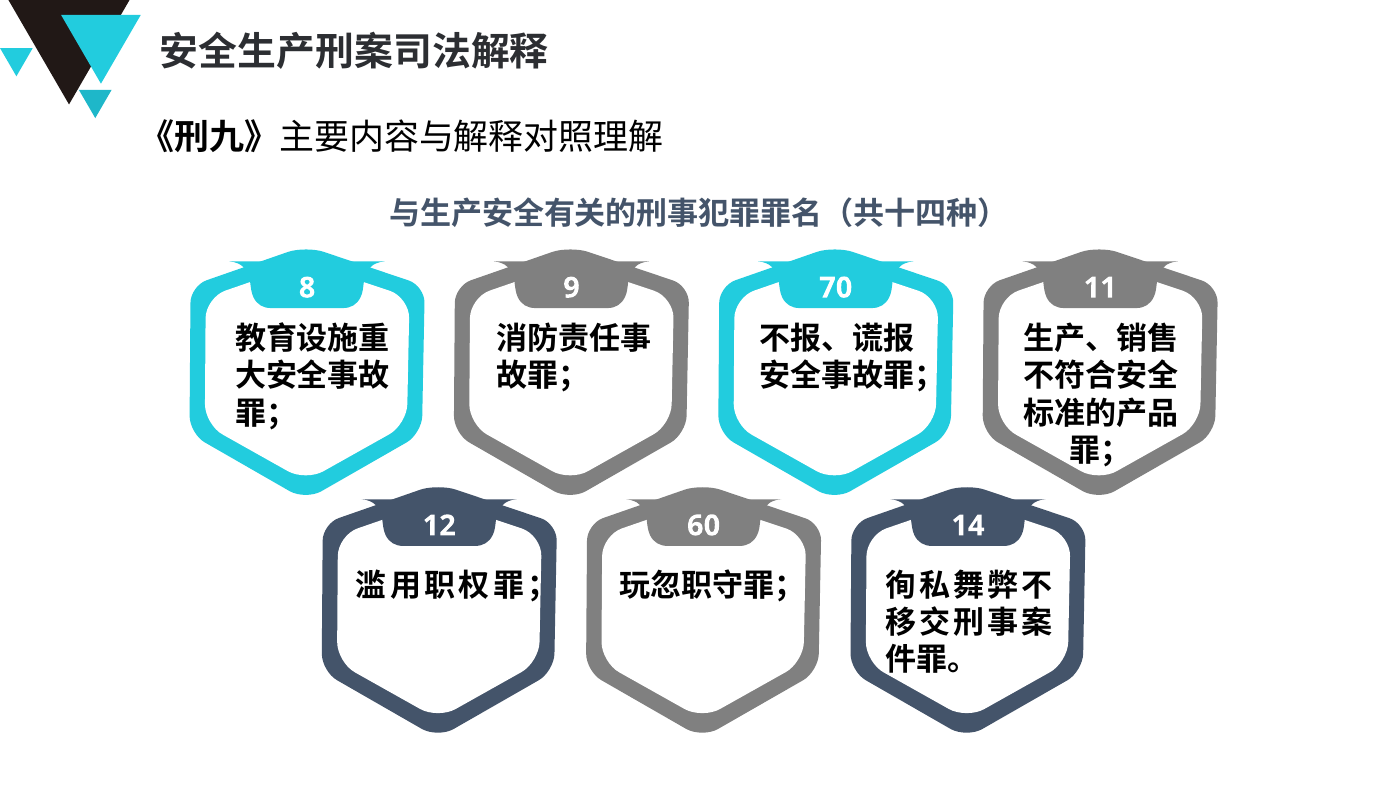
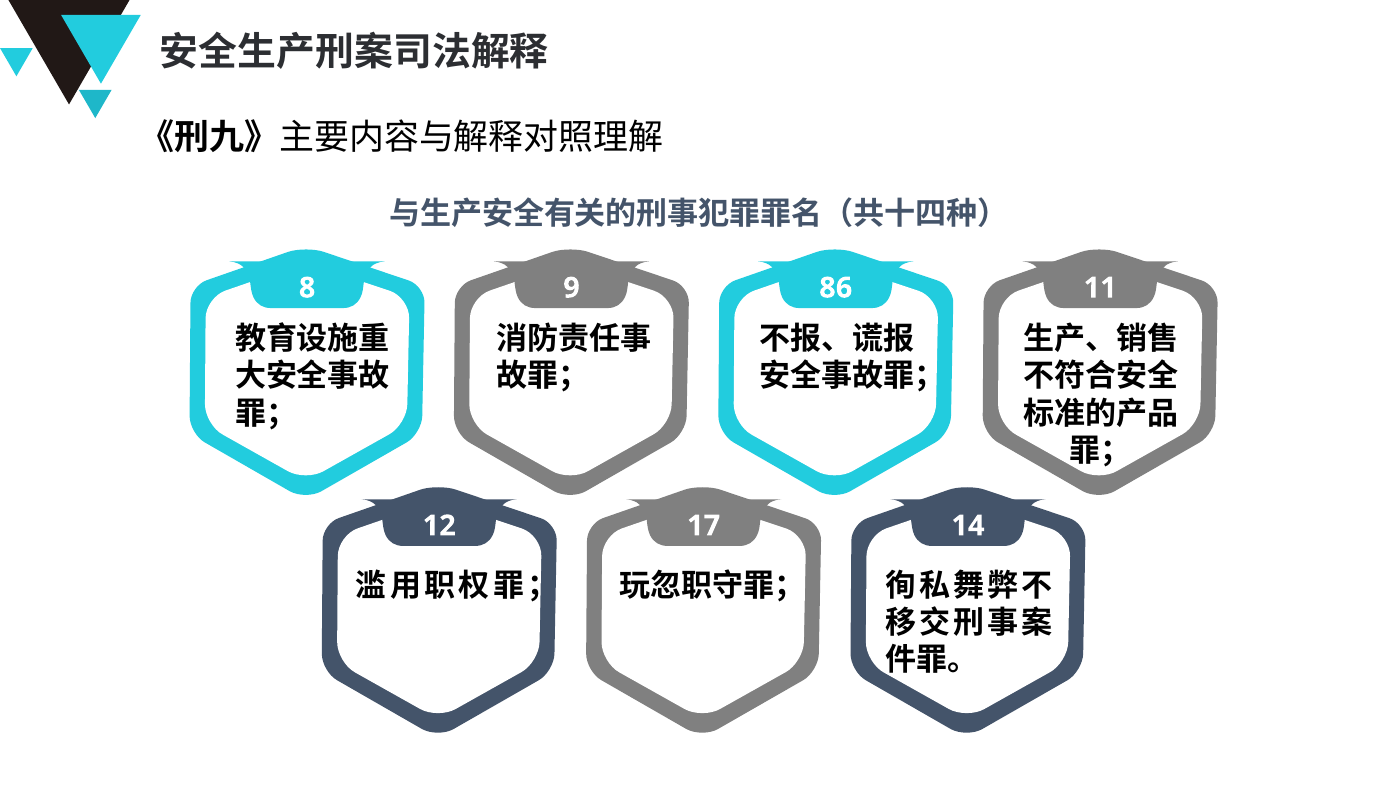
70: 70 -> 86 (836, 288)
60: 60 -> 17 (704, 525)
